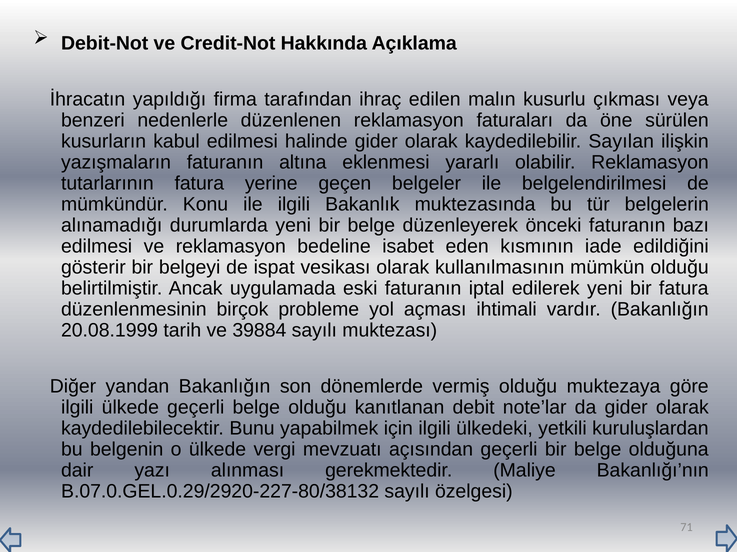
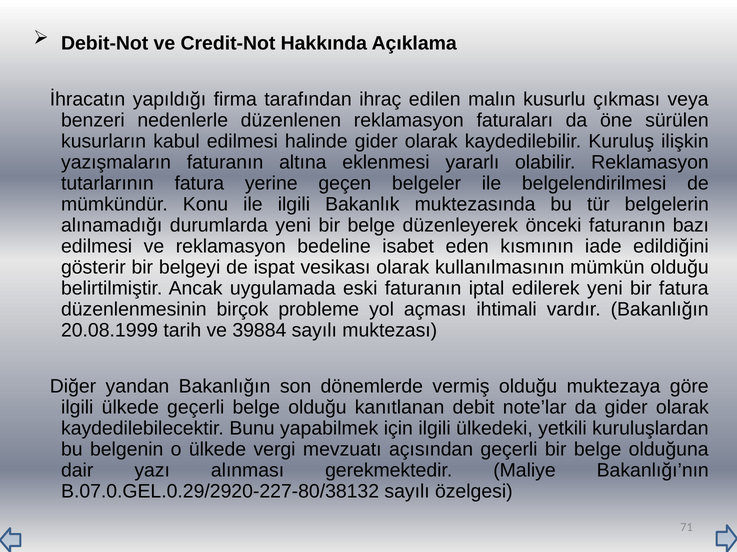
Sayılan: Sayılan -> Kuruluş (621, 142)
